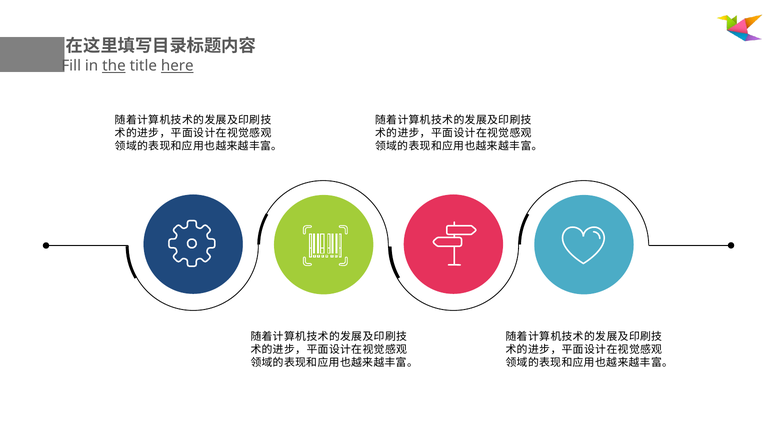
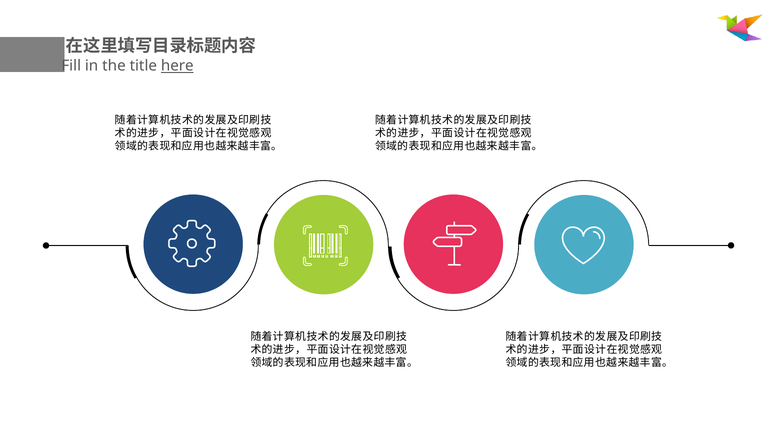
the underline: present -> none (114, 66)
